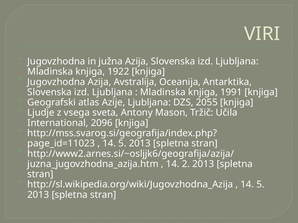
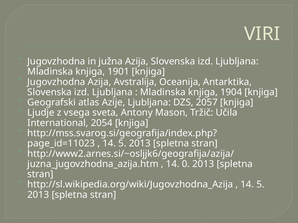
1922: 1922 -> 1901 (118, 72)
1991: 1991 -> 1904 (231, 92)
2055: 2055 -> 2057 (207, 103)
2096: 2096 -> 2054 (102, 123)
2: 2 -> 0 (186, 164)
